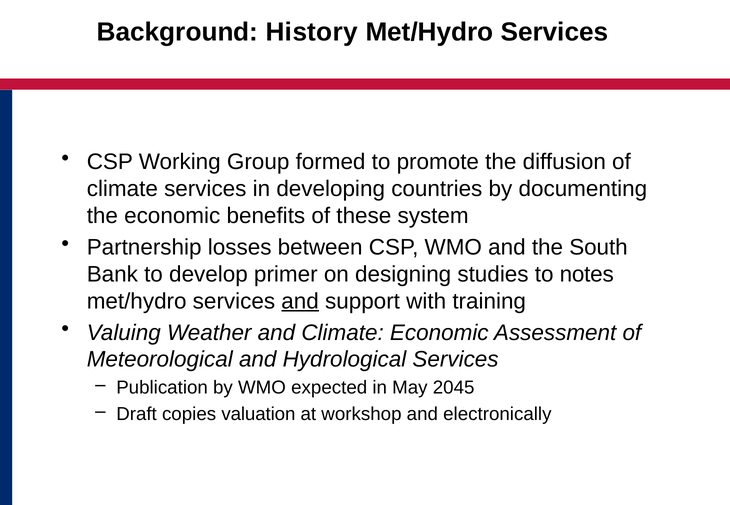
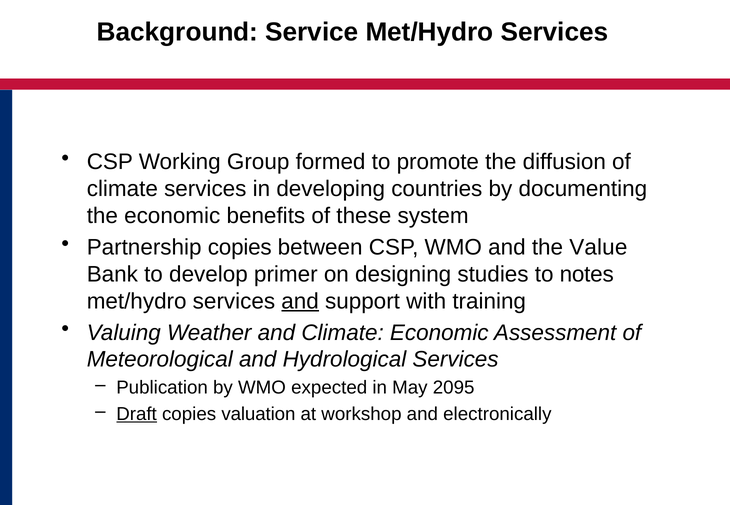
History: History -> Service (312, 32)
Partnership losses: losses -> copies (240, 248)
South: South -> Value (598, 248)
2045: 2045 -> 2095 (454, 388)
Draft underline: none -> present (137, 414)
